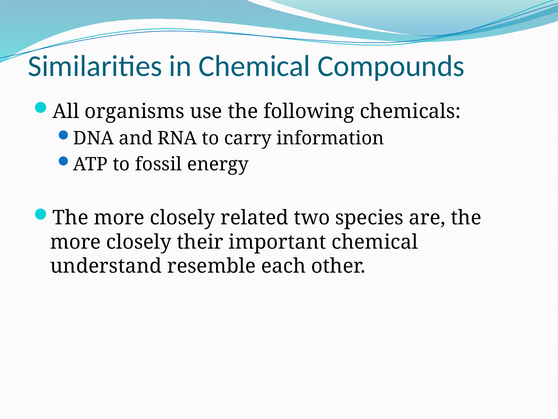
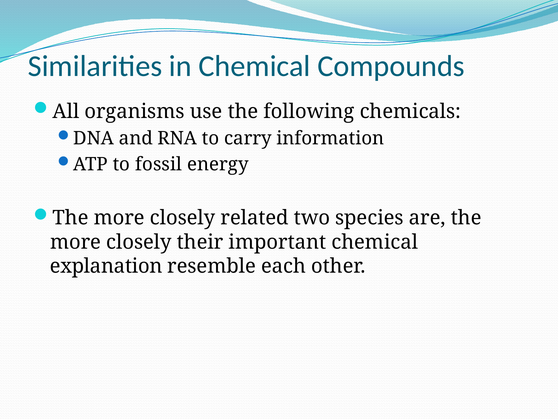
understand: understand -> explanation (106, 266)
